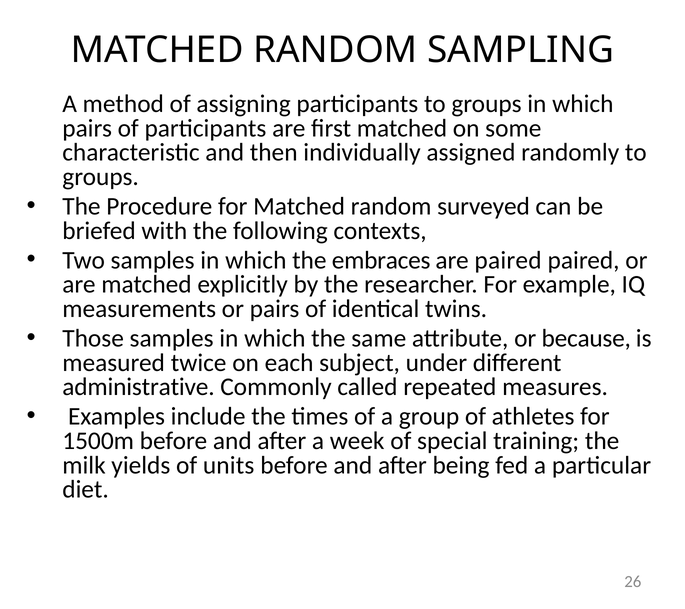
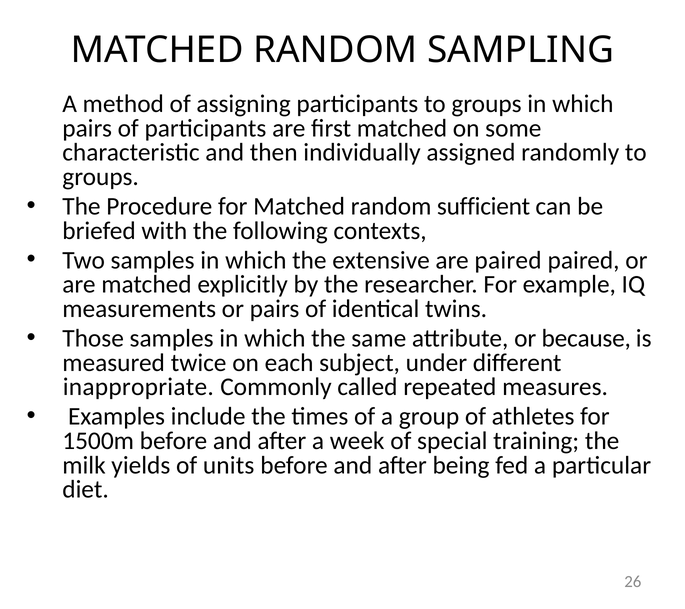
surveyed: surveyed -> sufficient (484, 206)
embraces: embraces -> extensive (381, 260)
administrative: administrative -> inappropriate (138, 387)
